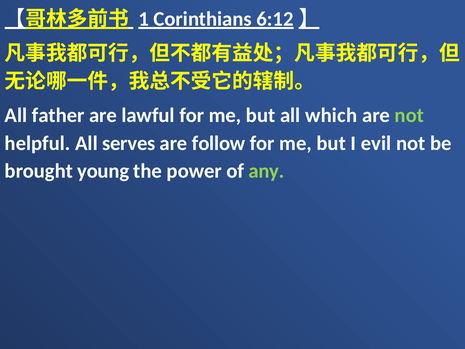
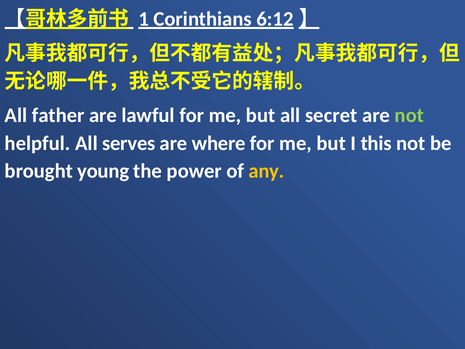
which: which -> secret (331, 115)
follow: follow -> where (219, 143)
evil: evil -> this (376, 143)
any colour: light green -> yellow (266, 171)
